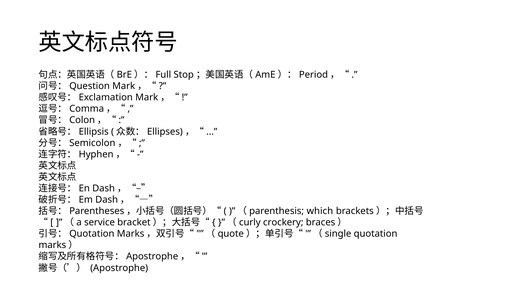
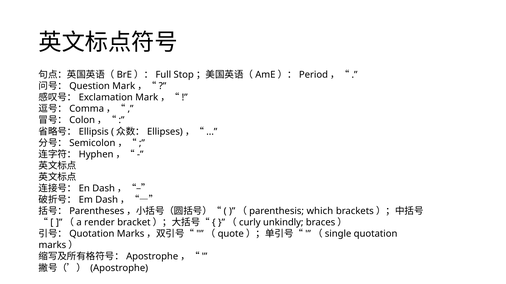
service: service -> render (99, 223)
crockery: crockery -> unkindly (283, 223)
